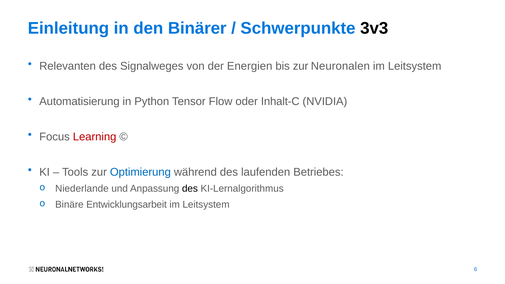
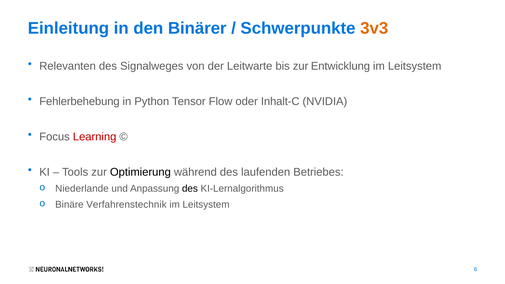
3v3 colour: black -> orange (374, 28)
Energien: Energien -> Leitwarte (250, 66)
Neuronalen: Neuronalen -> Entwicklung (340, 66)
Automatisierung: Automatisierung -> Fehlerbehebung (79, 101)
Optimierung colour: blue -> black (140, 172)
Entwicklungsarbeit: Entwicklungsarbeit -> Verfahrenstechnik (126, 205)
